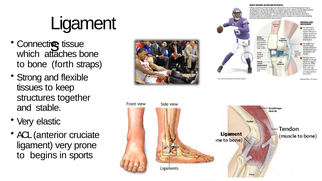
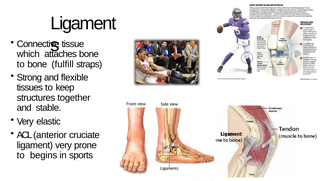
forth: forth -> fulfill (63, 64)
